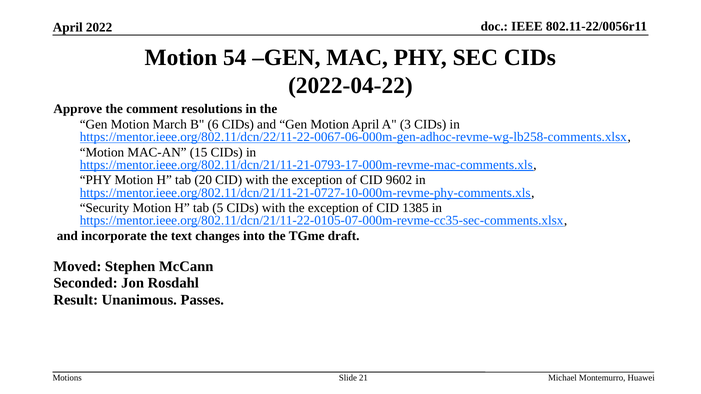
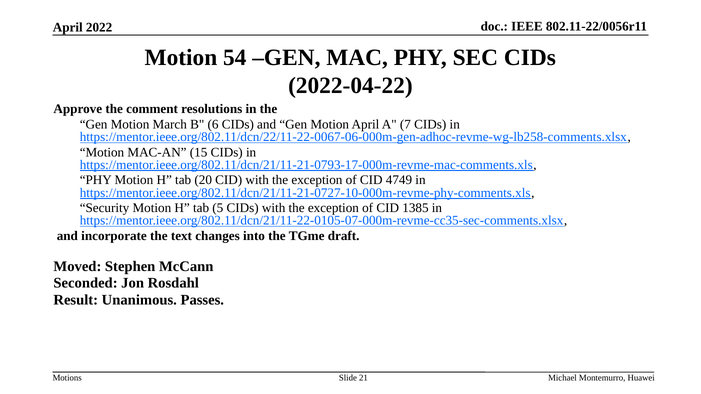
3: 3 -> 7 (405, 124)
9602: 9602 -> 4749 (399, 180)
